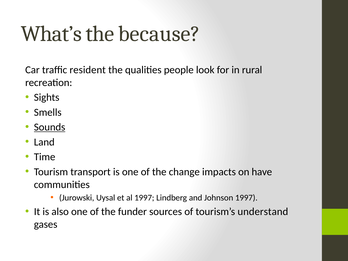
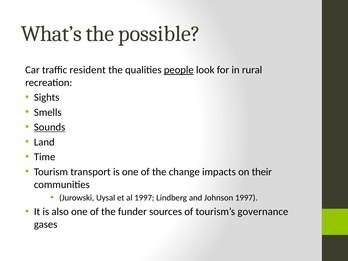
because: because -> possible (159, 34)
people underline: none -> present (179, 70)
have: have -> their (262, 172)
understand: understand -> governance (263, 212)
